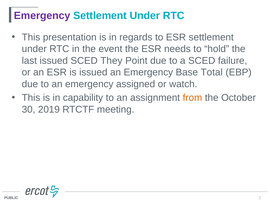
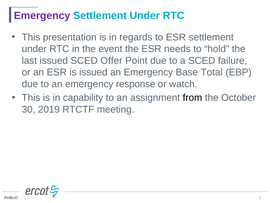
They: They -> Offer (111, 60)
assigned: assigned -> response (136, 84)
from colour: orange -> black (192, 98)
